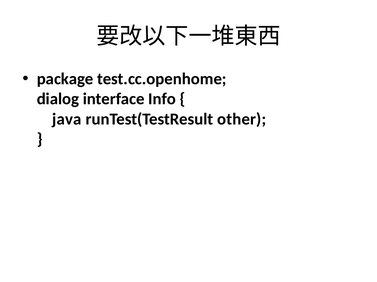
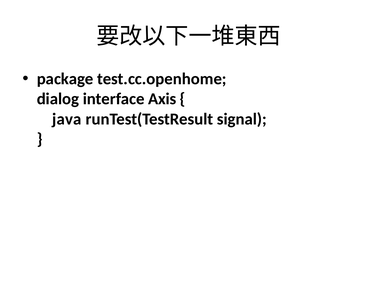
Info: Info -> Axis (162, 99)
other: other -> signal (242, 119)
